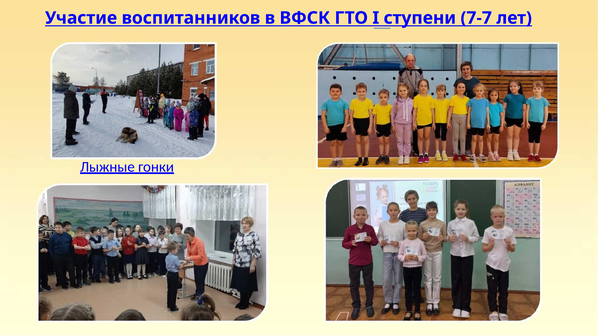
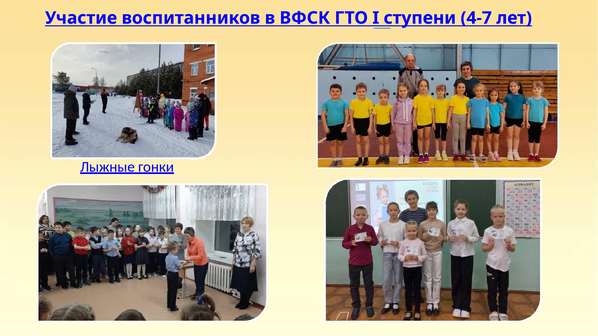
7-7: 7-7 -> 4-7 (476, 18)
